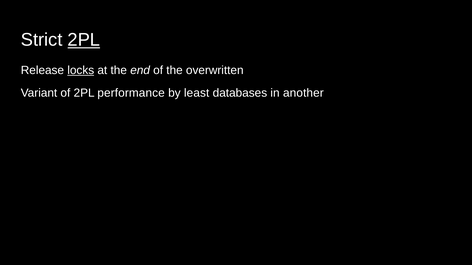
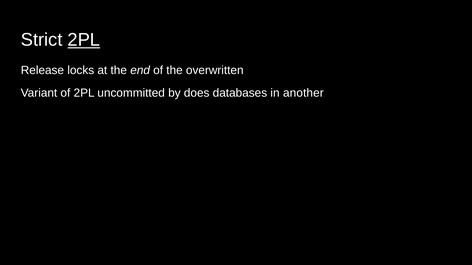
locks underline: present -> none (81, 70)
performance: performance -> uncommitted (131, 93)
least: least -> does (197, 93)
